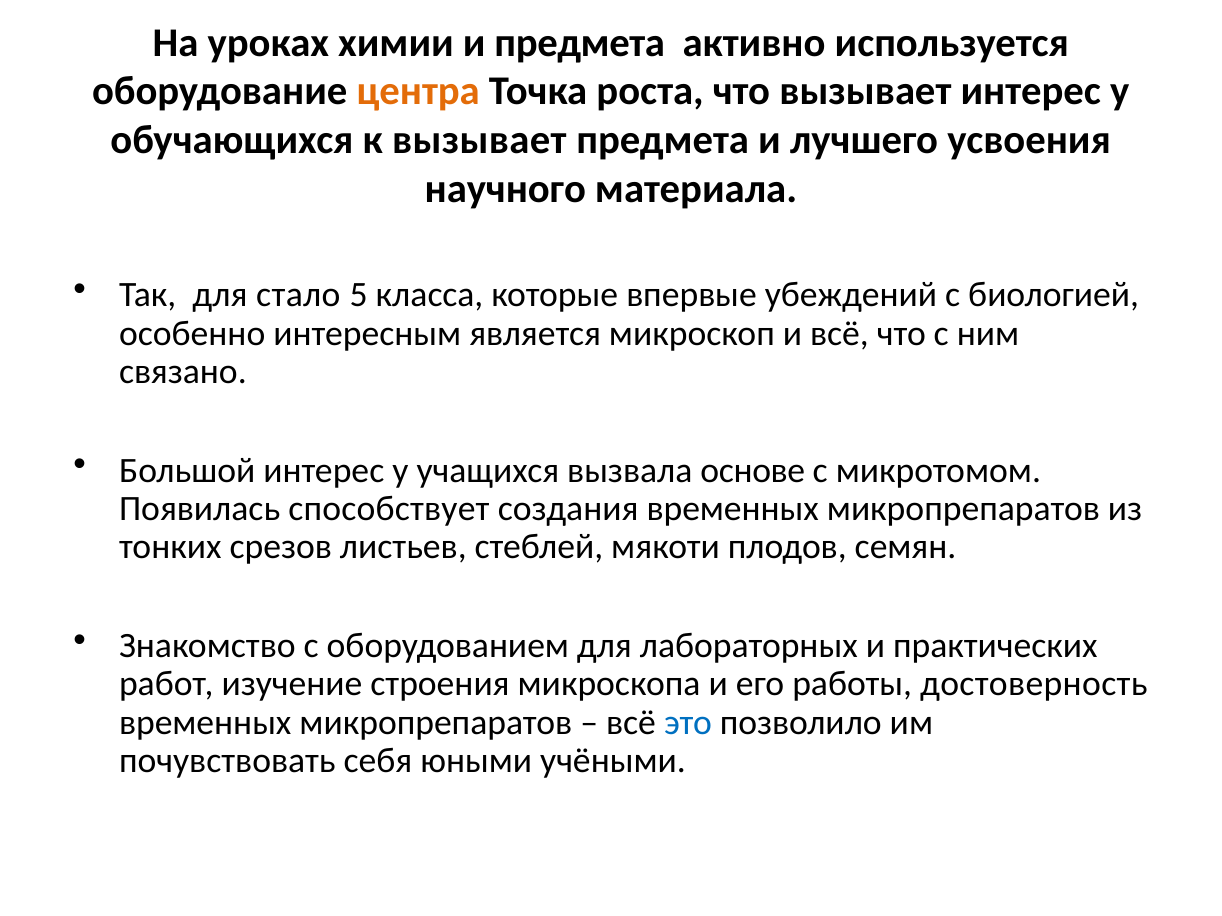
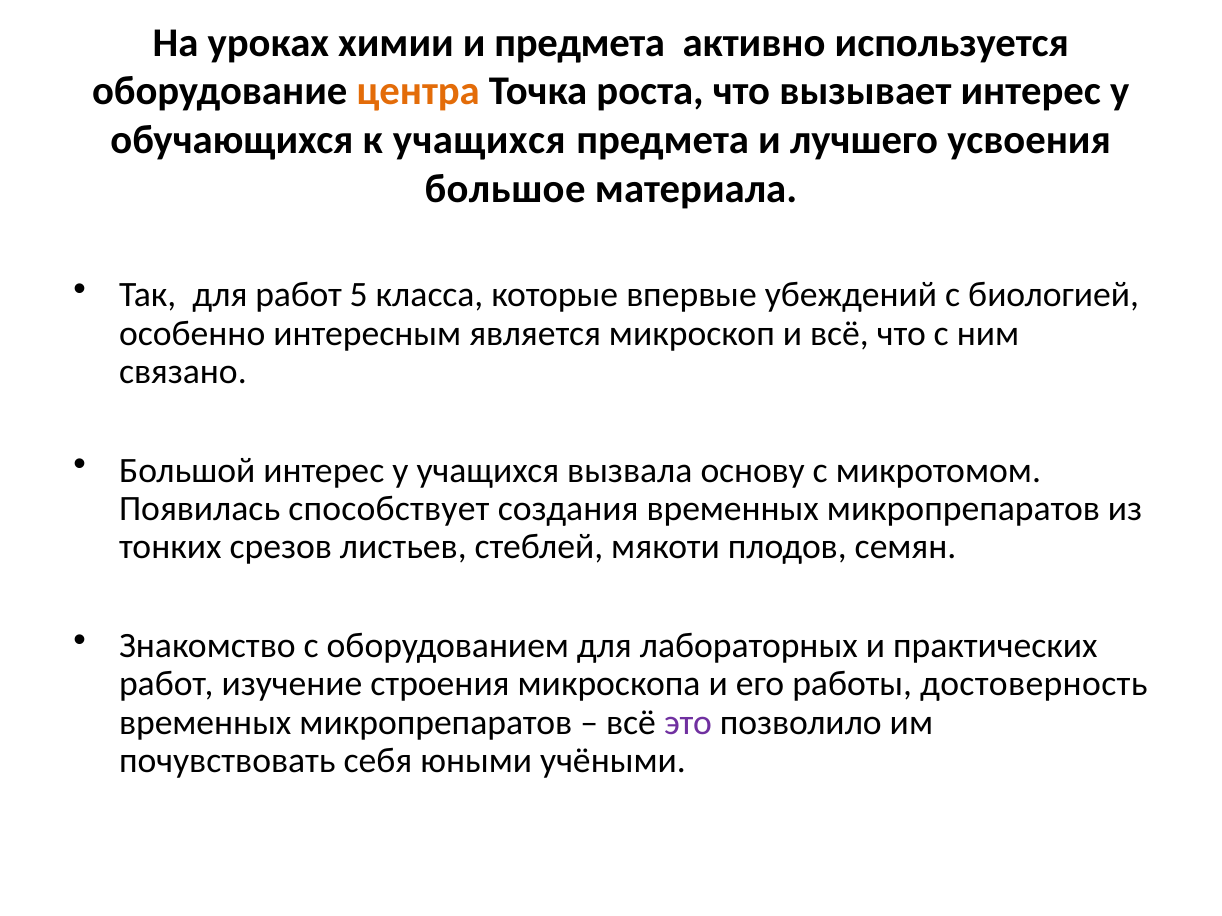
к вызывает: вызывает -> учащихся (479, 140)
научного: научного -> большое (505, 189)
для стало: стало -> работ (299, 295)
основе: основе -> основу (753, 471)
это colour: blue -> purple (688, 723)
